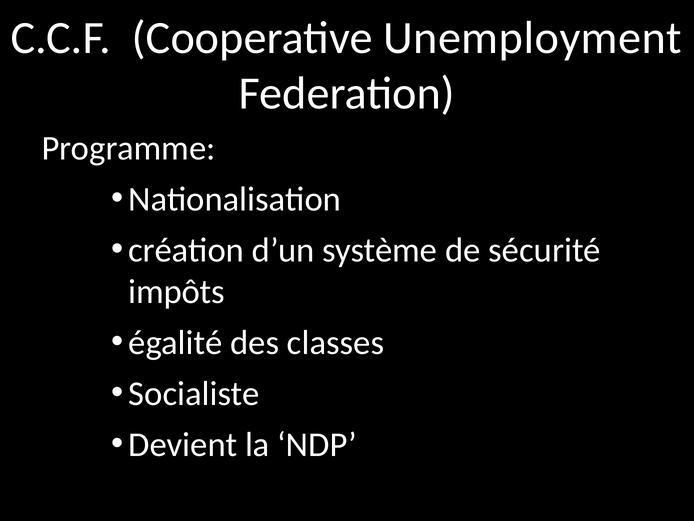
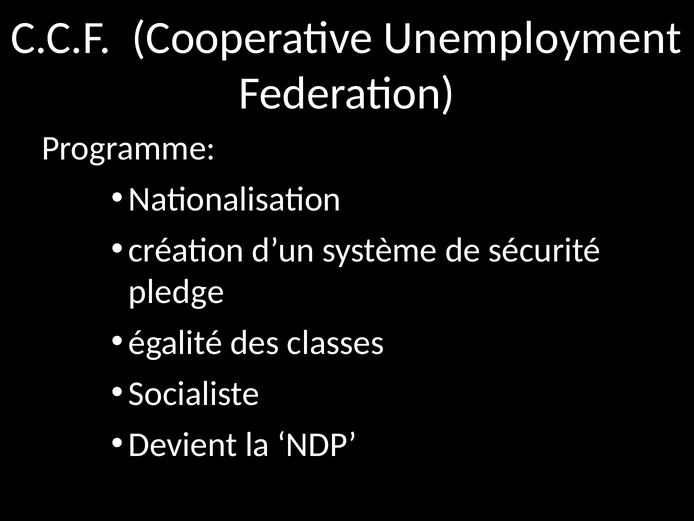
impôts: impôts -> pledge (176, 292)
